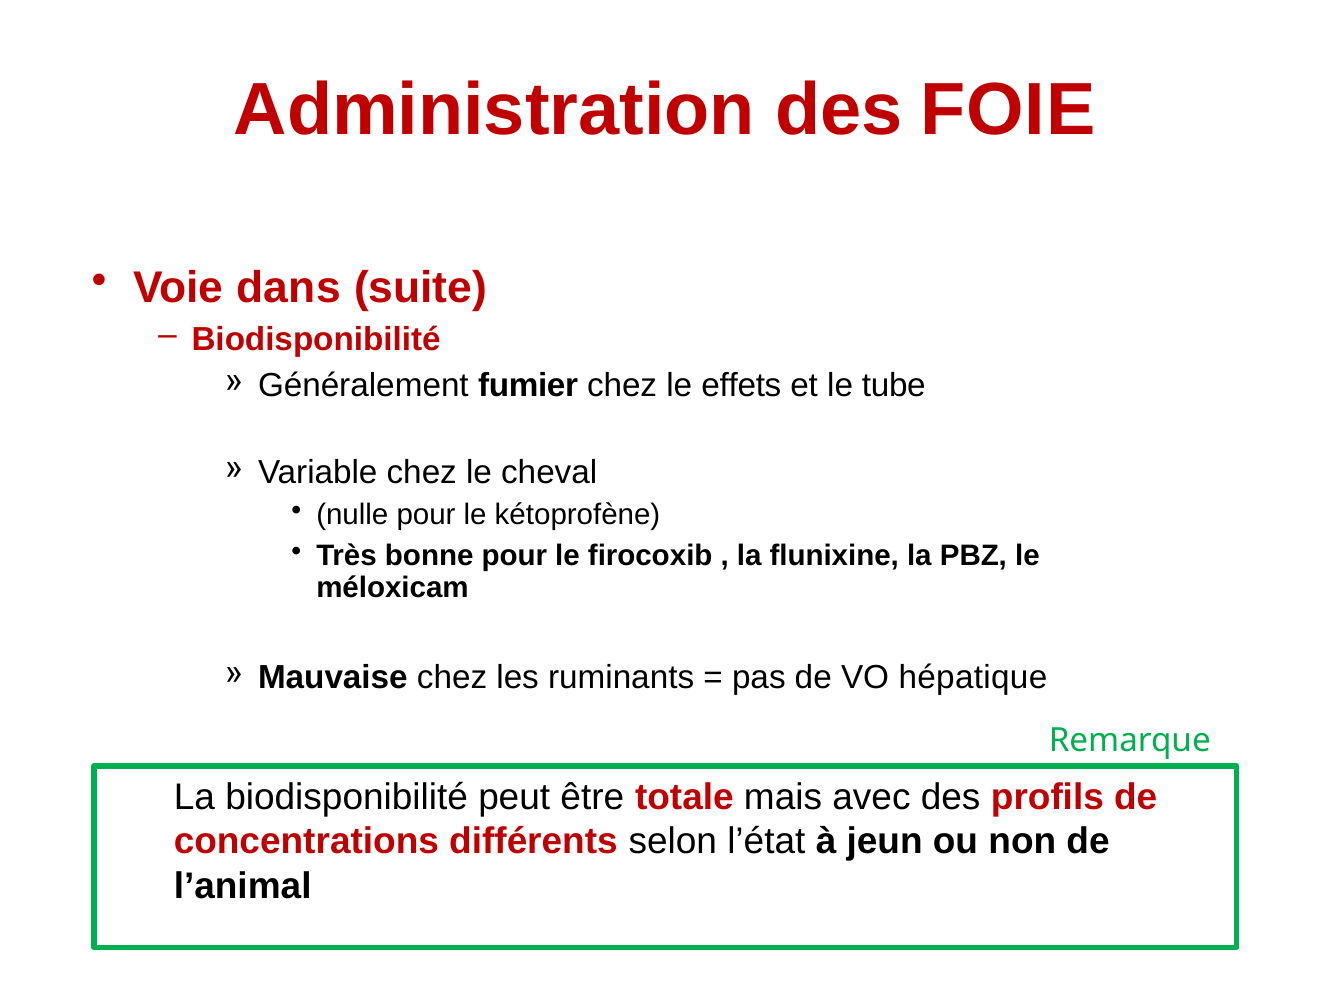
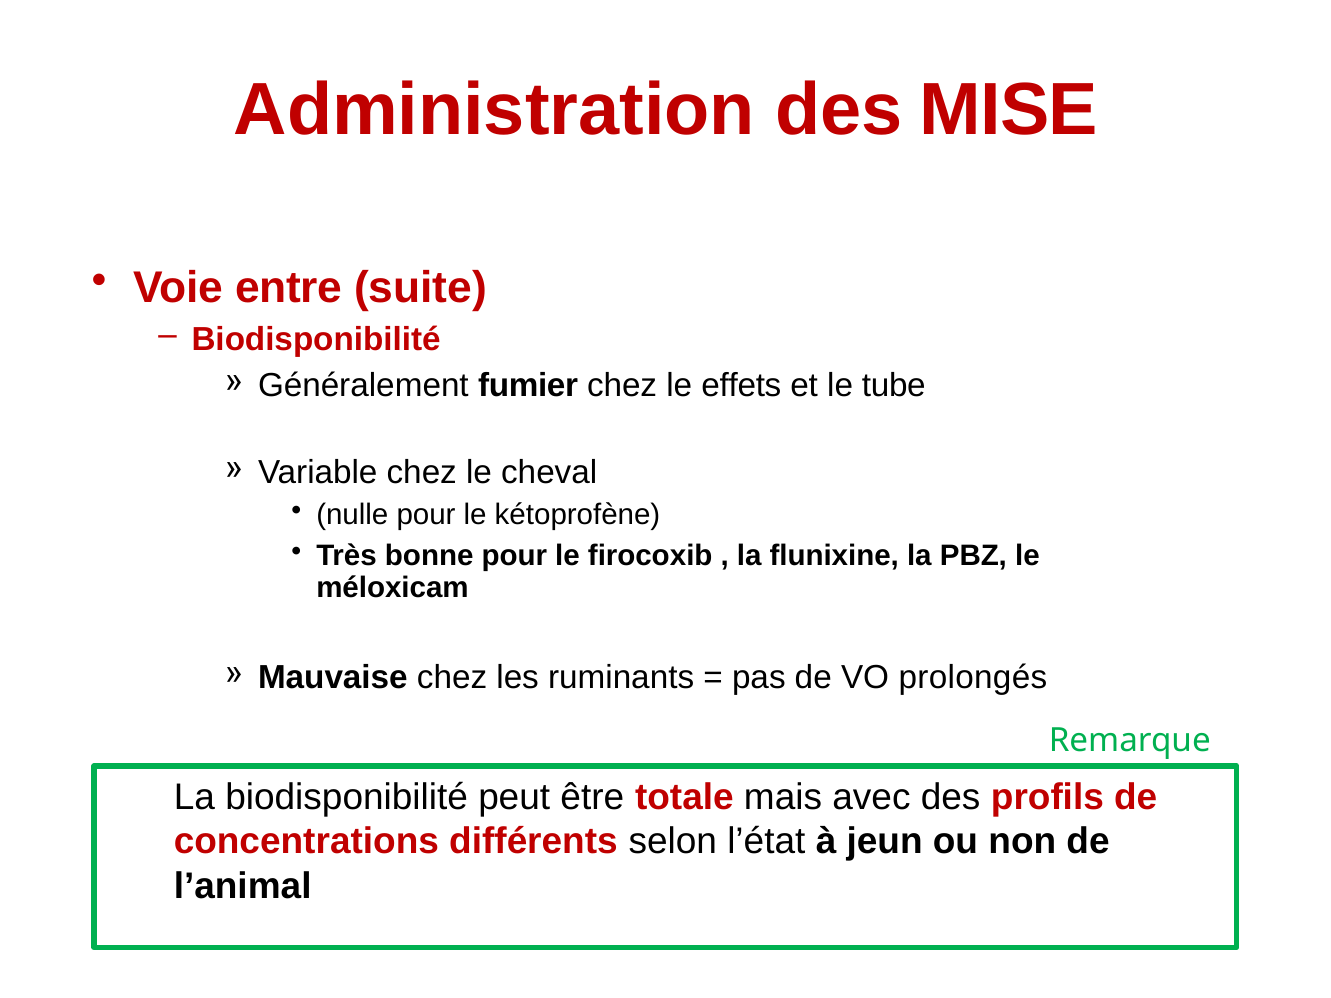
FOIE: FOIE -> MISE (1009, 110)
dans: dans -> entre (289, 288)
hépatique: hépatique -> prolongés (973, 678)
